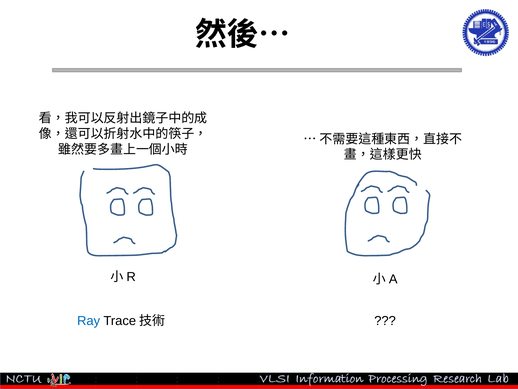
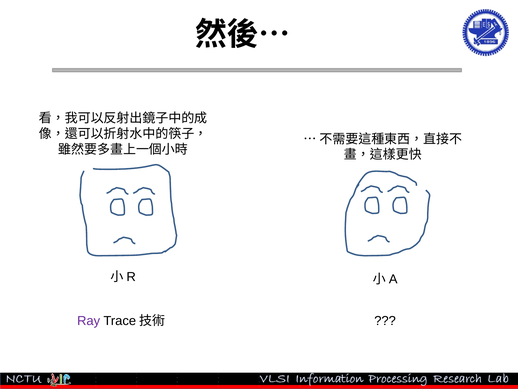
Ray colour: blue -> purple (89, 320)
